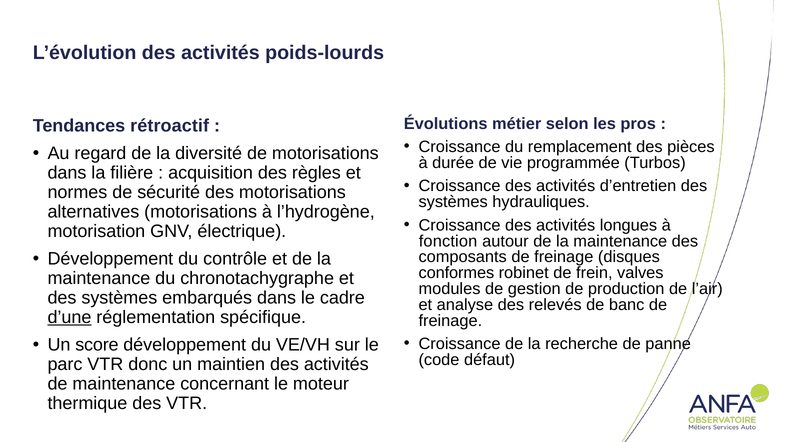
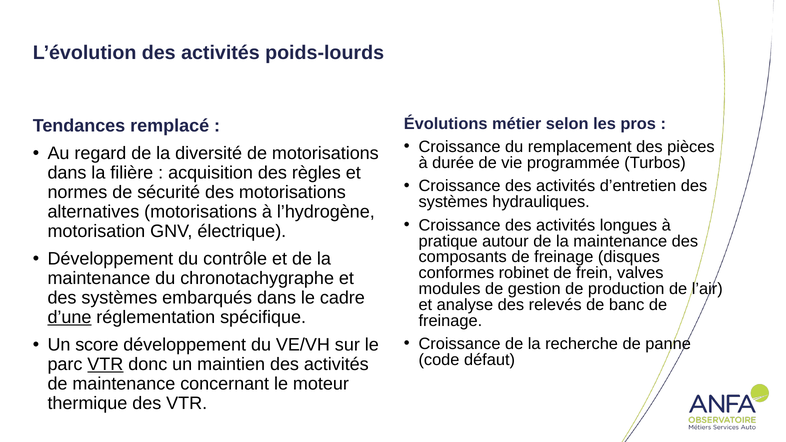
rétroactif: rétroactif -> remplacé (170, 126)
fonction: fonction -> pratique (448, 241)
VTR underline: none -> present (105, 364)
